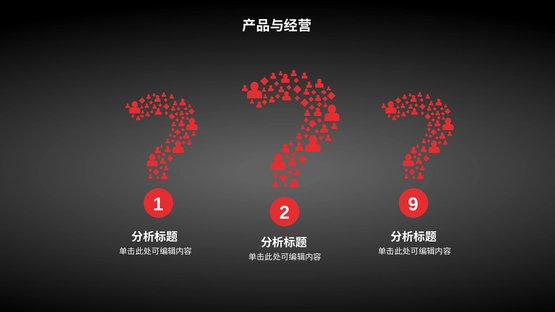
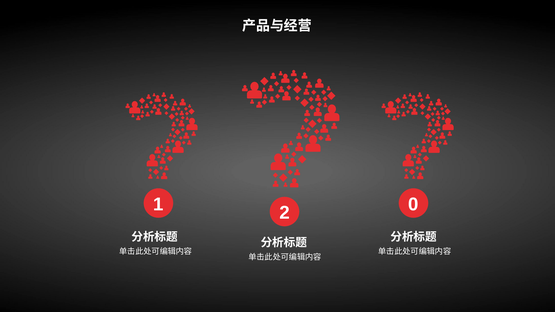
9: 9 -> 0 (413, 204)
